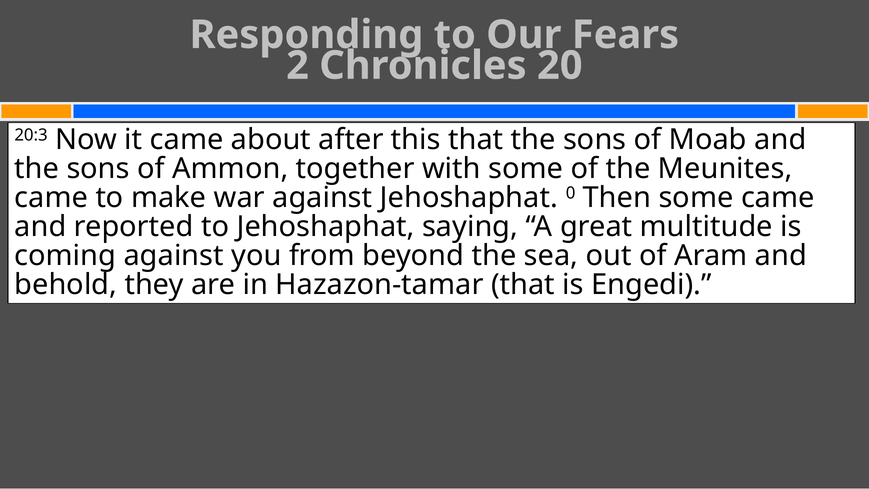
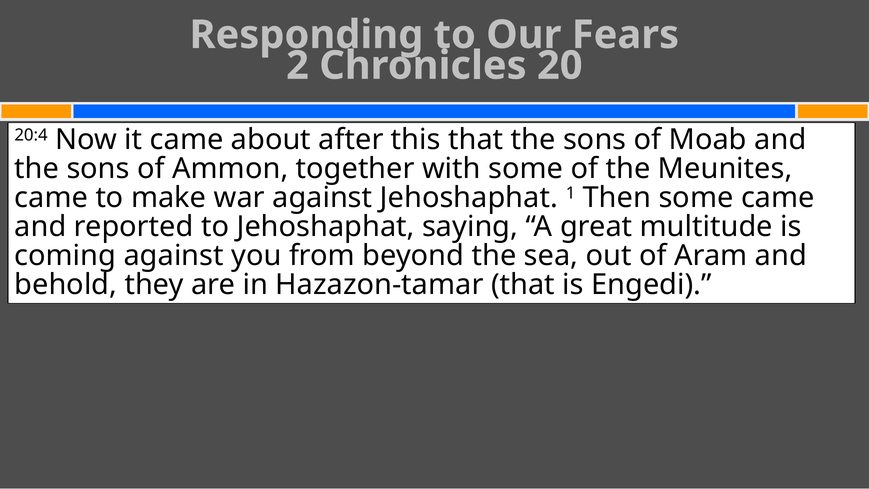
20:3: 20:3 -> 20:4 (31, 135)
0: 0 -> 1 (571, 193)
